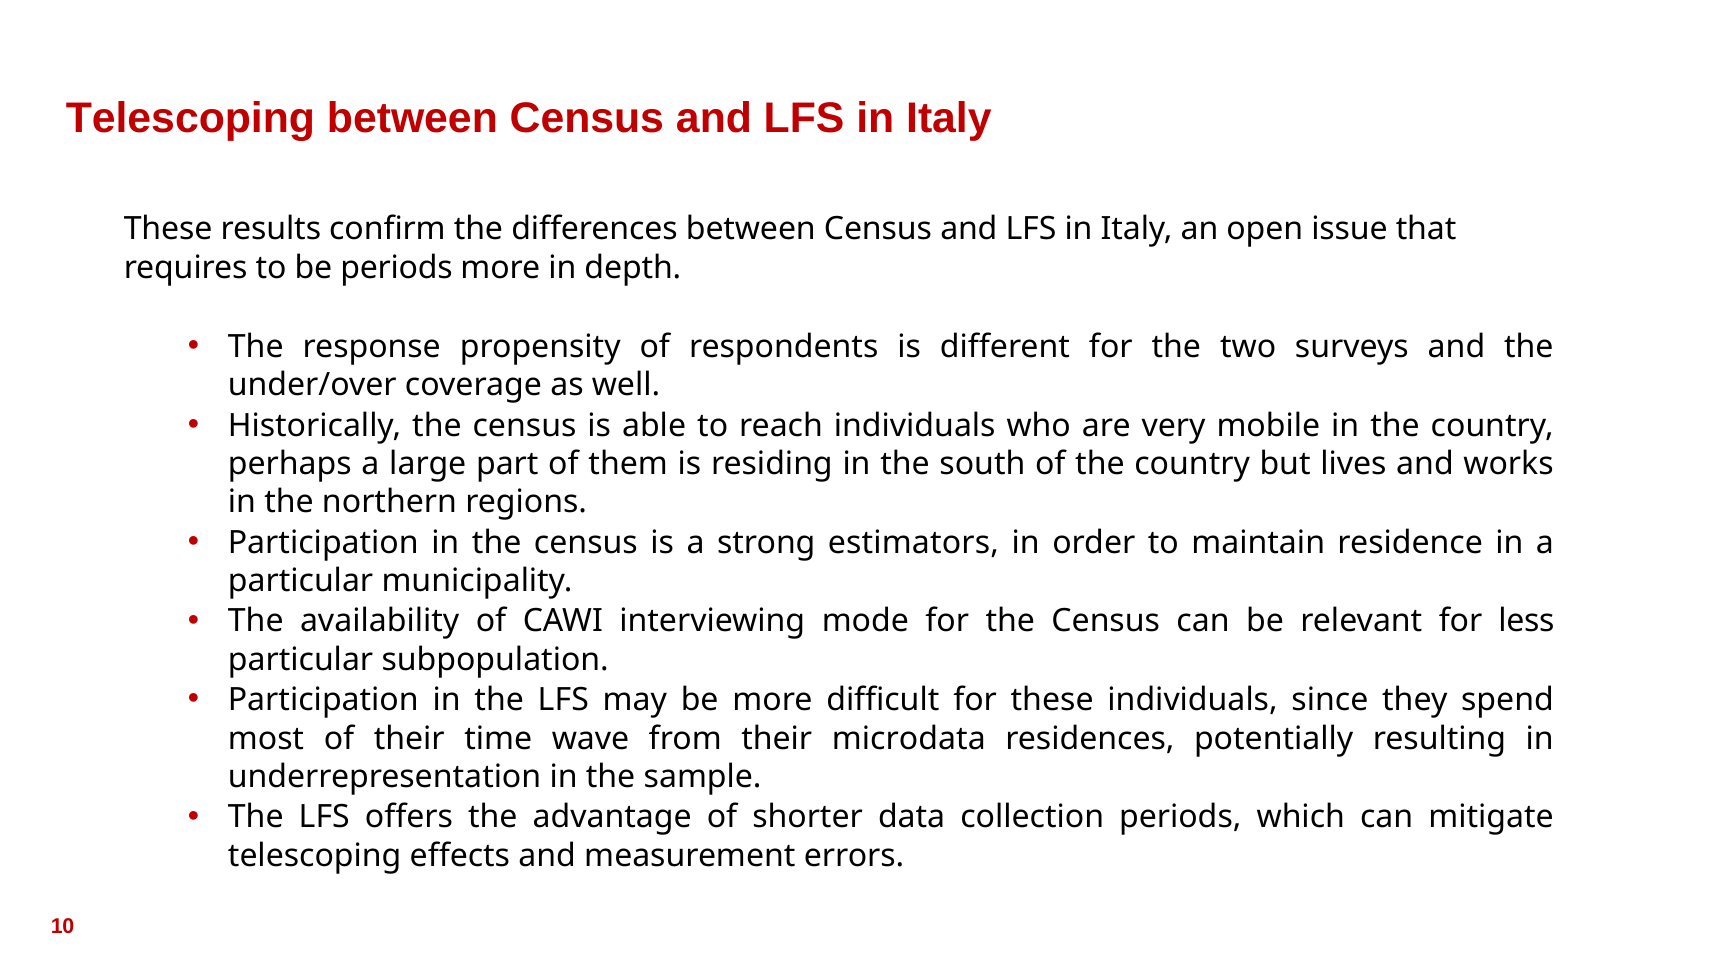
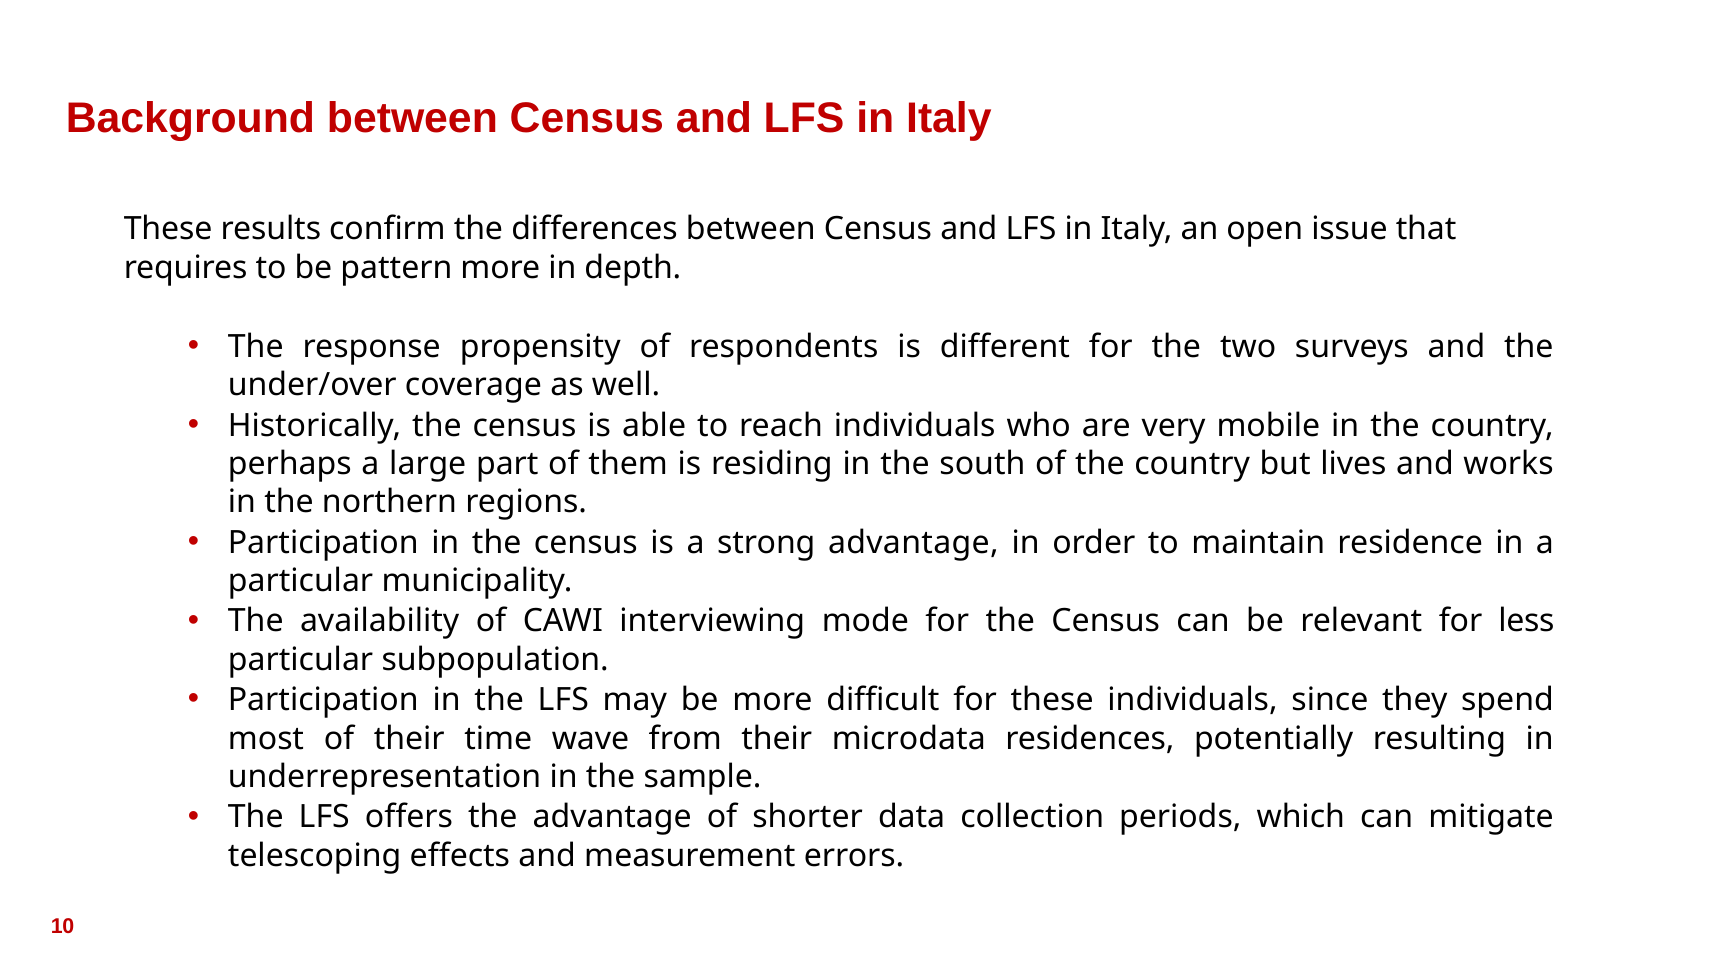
Telescoping: Telescoping -> Background (190, 118)
be periods: periods -> pattern (396, 268)
strong estimators: estimators -> advantage (913, 543)
